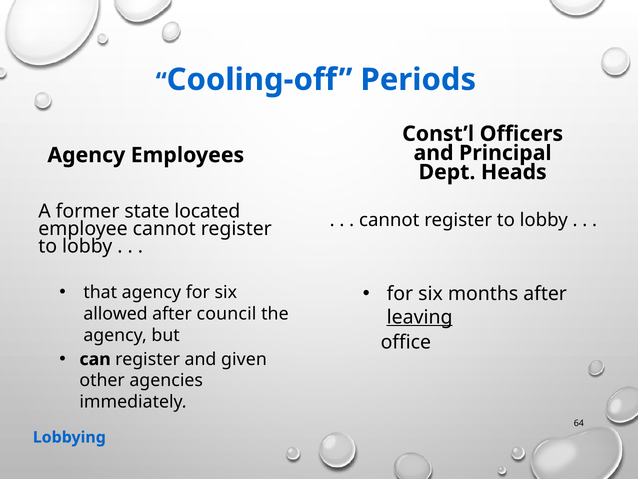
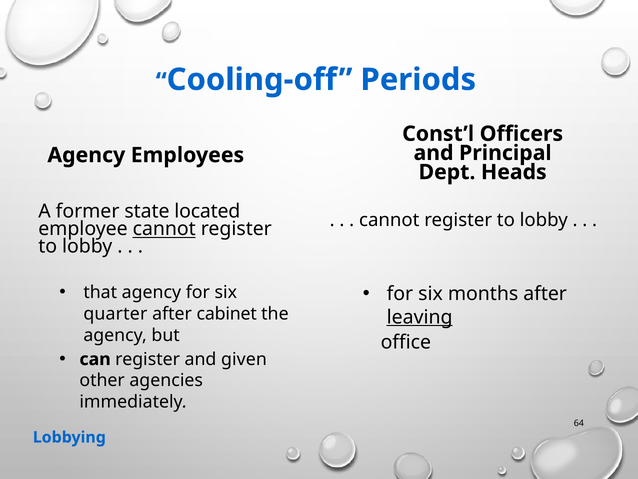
cannot underline: none -> present (164, 229)
allowed: allowed -> quarter (115, 314)
council: council -> cabinet (227, 314)
